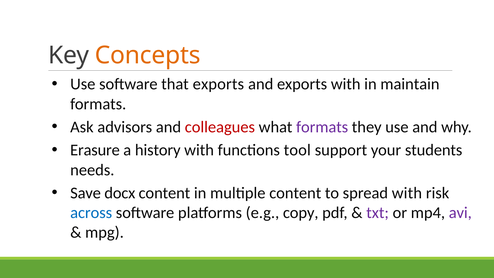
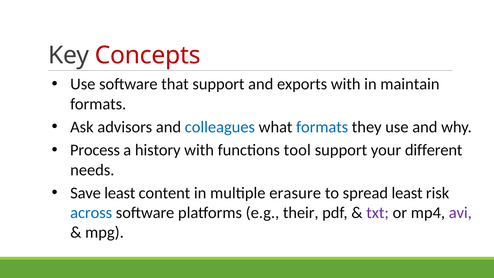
Concepts colour: orange -> red (148, 55)
that exports: exports -> support (218, 84)
colleagues colour: red -> blue (220, 127)
formats colour: purple -> blue (322, 127)
Erasure: Erasure -> Process (95, 150)
students: students -> different (434, 150)
Save docx: docx -> least (120, 193)
multiple content: content -> erasure (295, 193)
spread with: with -> least (407, 193)
copy: copy -> their (301, 213)
